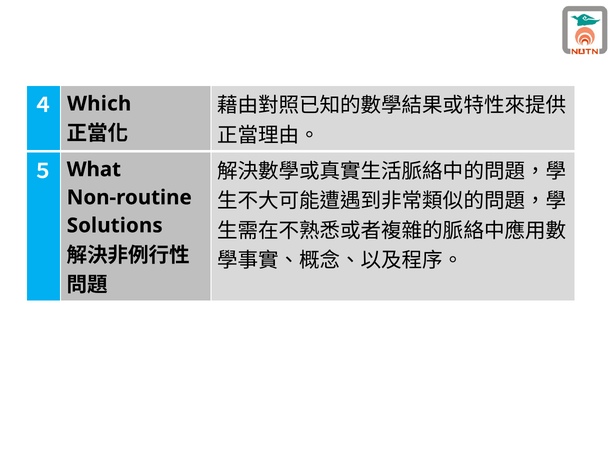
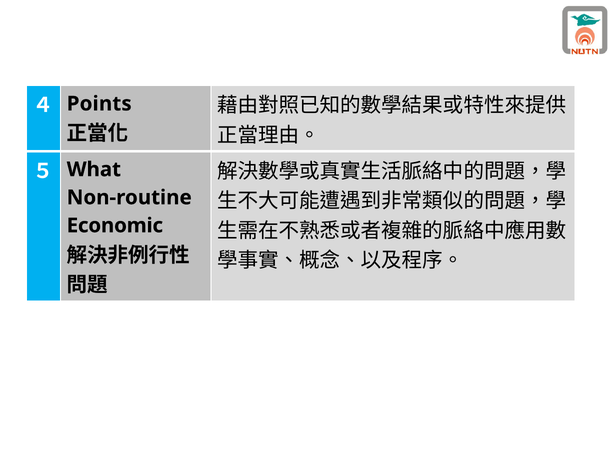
Which: Which -> Points (99, 104)
Solutions: Solutions -> Economic (115, 226)
